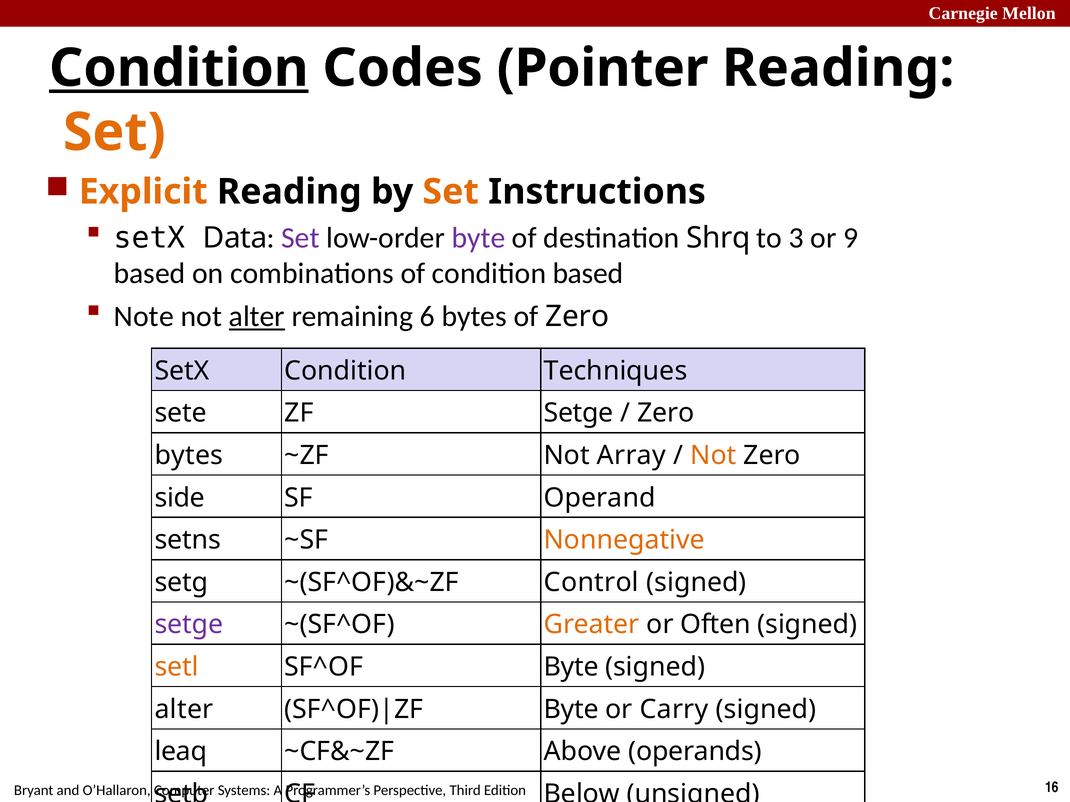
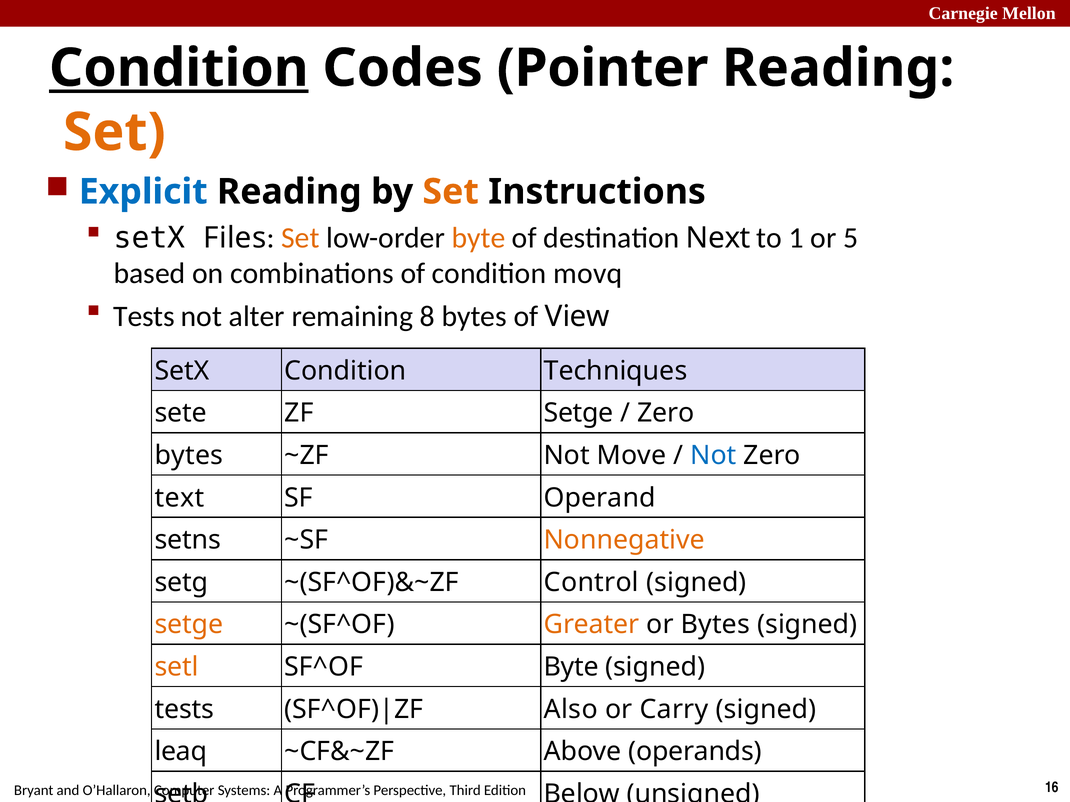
Explicit colour: orange -> blue (143, 192)
Data: Data -> Files (235, 238)
Set colour: purple -> orange (300, 238)
byte colour: purple -> orange (479, 238)
Shrq: Shrq -> Next (718, 238)
3: 3 -> 1 (796, 238)
9: 9 -> 5 (851, 238)
condition based: based -> movq (588, 274)
Note: Note -> Tests (144, 317)
alter underline: present -> none (257, 317)
6: 6 -> 8 (428, 317)
of Zero: Zero -> View (577, 317)
Array: Array -> Move (631, 456)
Not colour: orange -> blue (713, 456)
side: side -> text (180, 498)
setge colour: purple -> orange (189, 625)
or Often: Often -> Bytes (715, 625)
alter: alter -> tests (184, 710)
Byte: Byte -> Also (571, 710)
